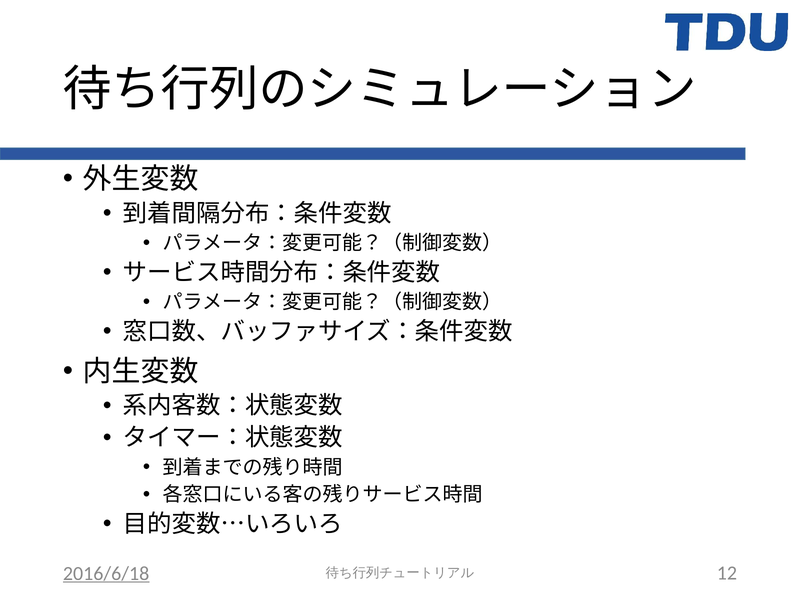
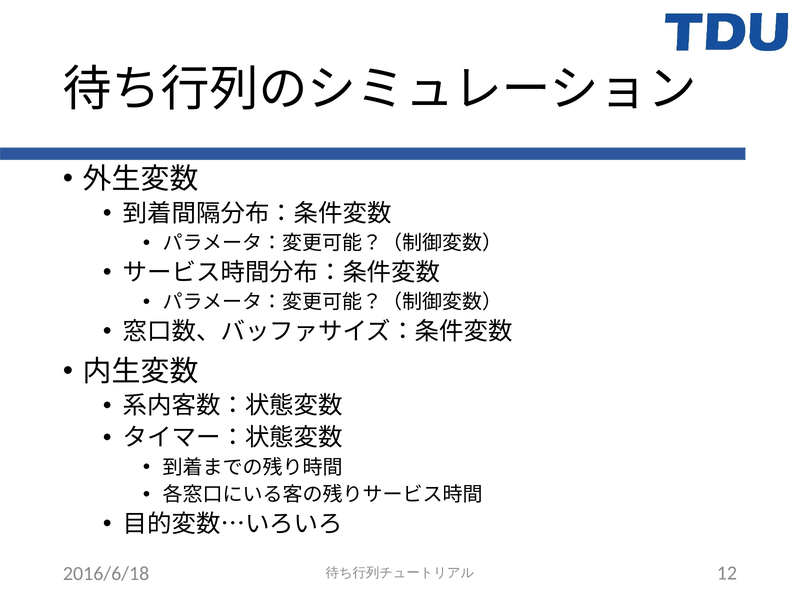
2016/6/18 underline: present -> none (106, 573)
